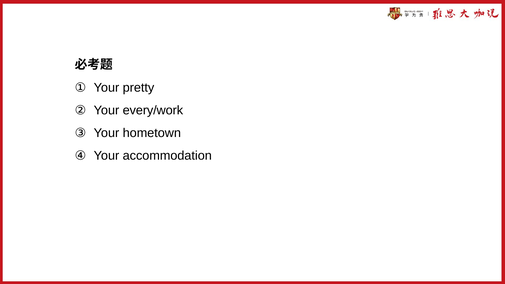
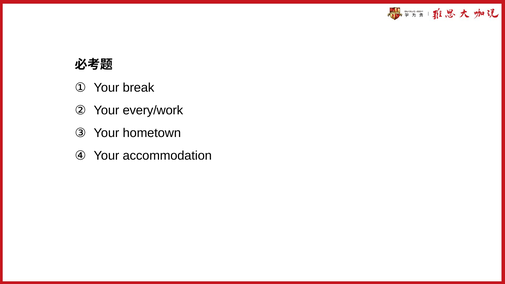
pretty: pretty -> break (138, 88)
